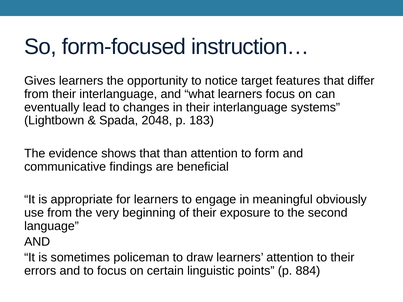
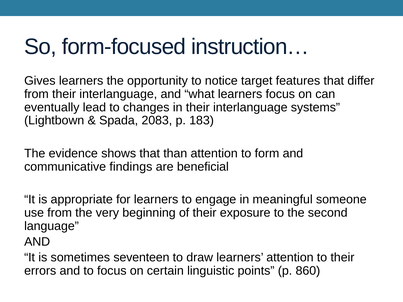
2048: 2048 -> 2083 (157, 121)
obviously: obviously -> someone (341, 200)
policeman: policeman -> seventeen (141, 258)
884: 884 -> 860 (308, 271)
